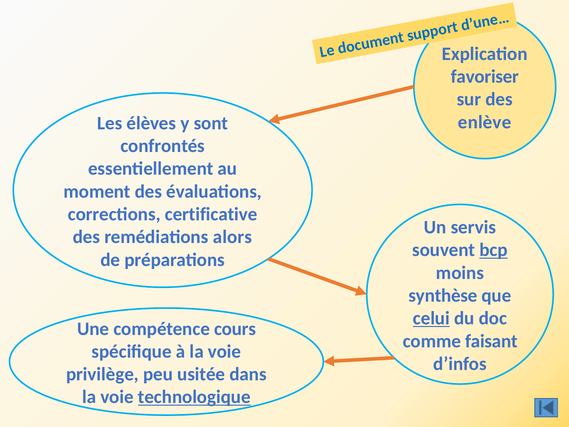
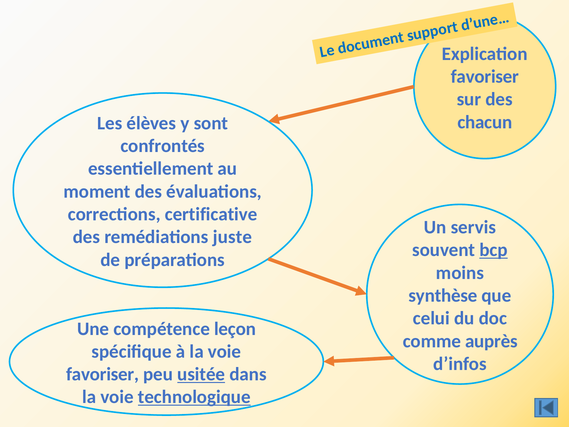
enlève: enlève -> chacun (485, 122)
alors: alors -> juste (232, 237)
celui underline: present -> none (431, 318)
cours: cours -> leçon (235, 329)
faisant: faisant -> auprès (491, 341)
privilège: privilège -> favoriser (103, 374)
usitée underline: none -> present (201, 374)
